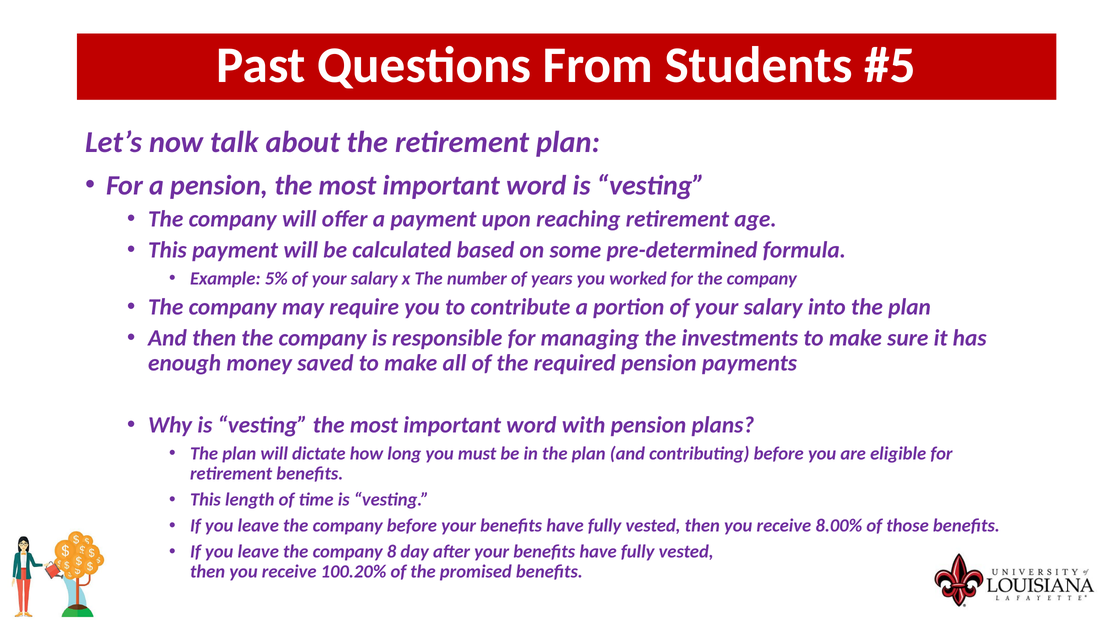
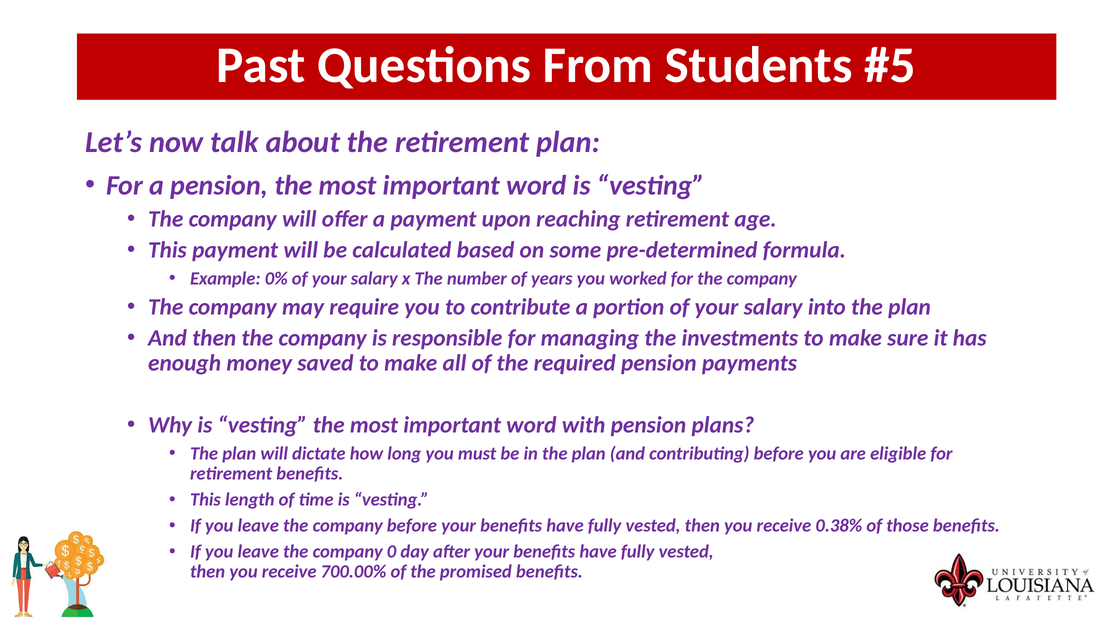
5%: 5% -> 0% (276, 278)
8.00%: 8.00% -> 0.38% (839, 525)
8: 8 -> 0 (392, 551)
100.20%: 100.20% -> 700.00% (354, 571)
